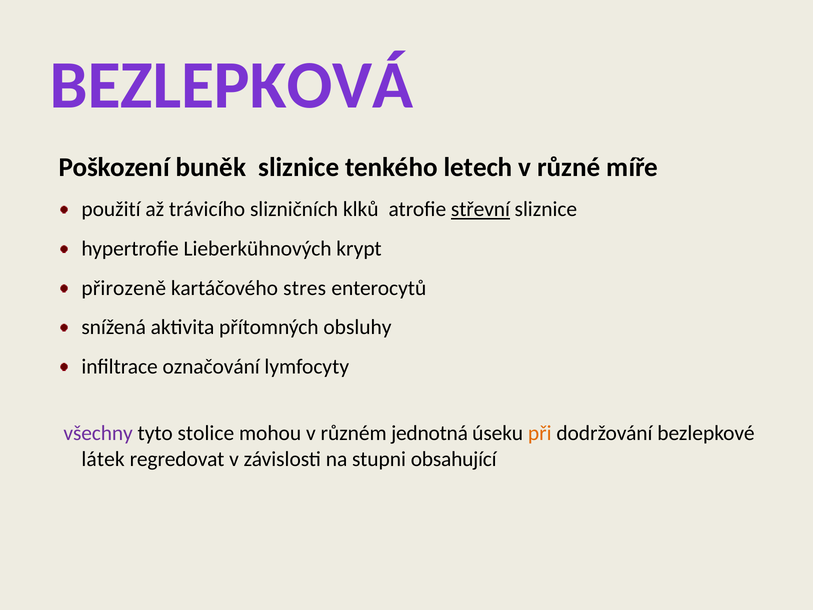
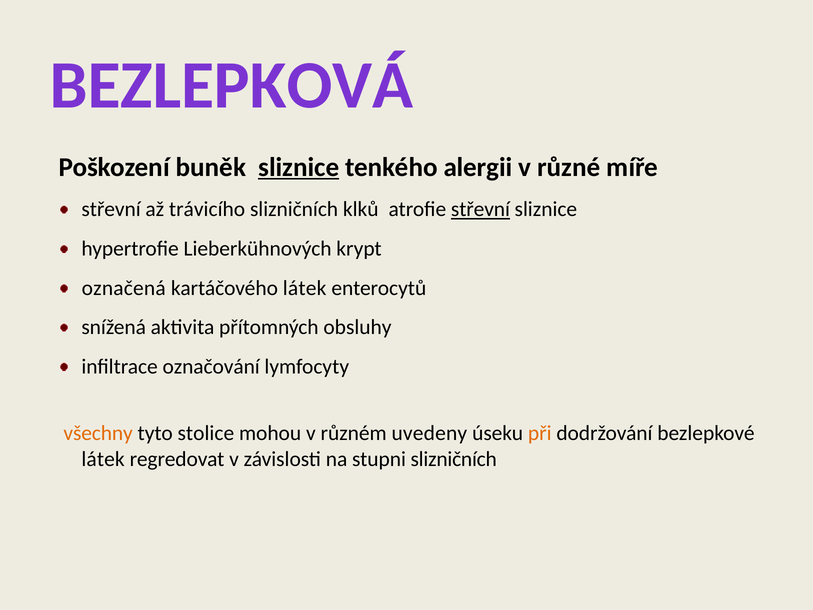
sliznice underline: none -> present (299, 167)
letech: letech -> alergii (478, 167)
použití: použití -> střevní (111, 209)
přirozeně: přirozeně -> označená (124, 288)
kartáčového stres: stres -> látek (305, 288)
všechny colour: purple -> orange (98, 433)
jednotná: jednotná -> uvedeny (429, 433)
stupni obsahující: obsahující -> slizničních (454, 459)
